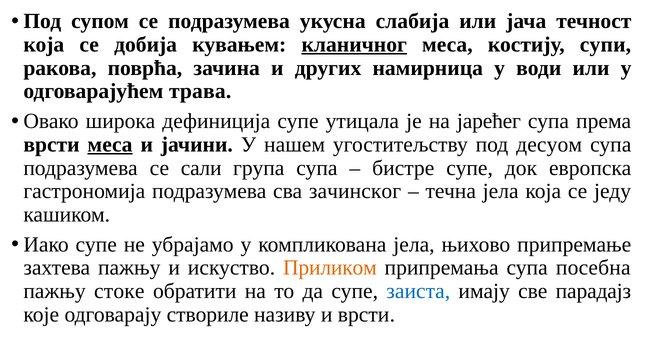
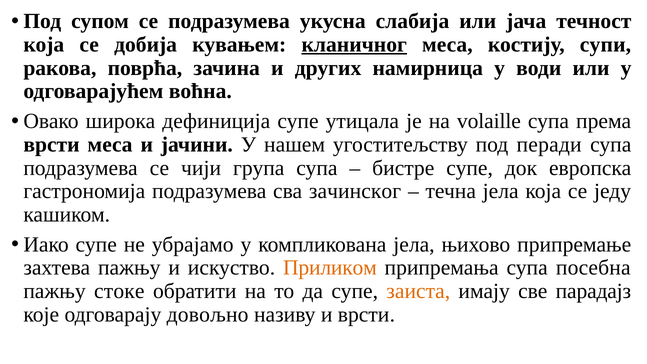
трава: трава -> воћна (200, 91)
јарећег: јарећег -> volaille (489, 121)
меса underline: present -> none (110, 145)
десуом: десуом -> перади (549, 145)
сали: сали -> чији (201, 168)
заиста colour: blue -> orange (418, 291)
створиле: створиле -> довољно (208, 314)
